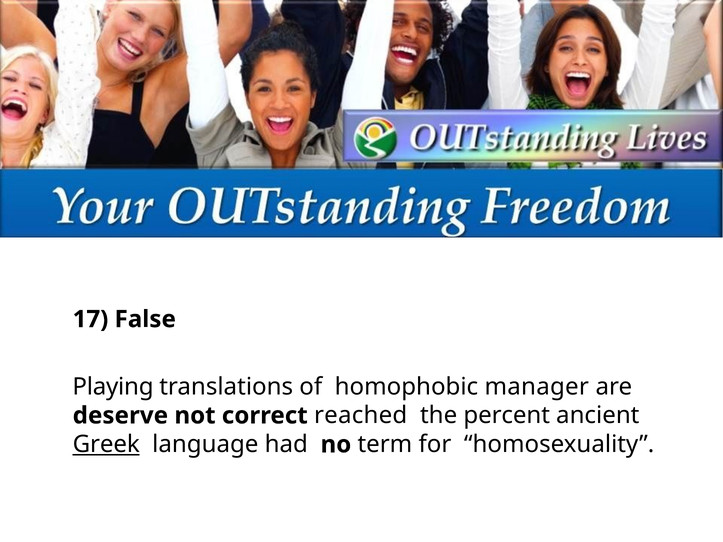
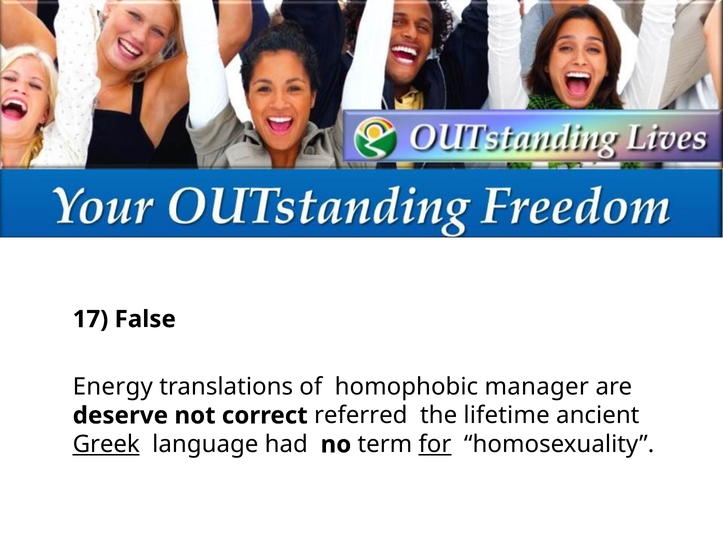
Playing: Playing -> Energy (113, 387)
reached: reached -> referred (361, 416)
percent: percent -> lifetime (507, 416)
for underline: none -> present (435, 445)
